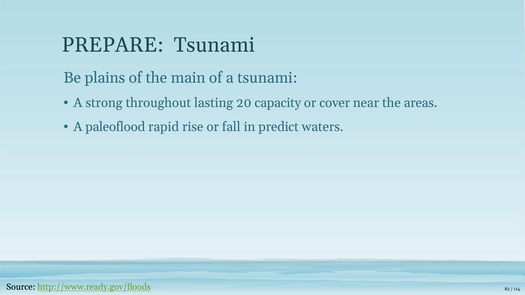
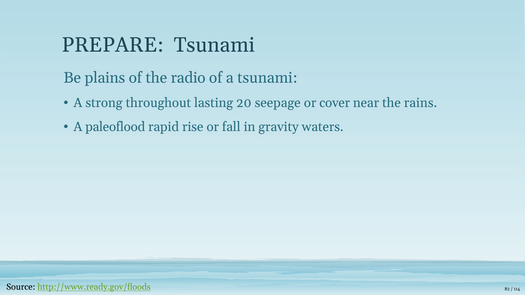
main: main -> radio (188, 78)
capacity: capacity -> seepage (278, 103)
areas: areas -> rains (421, 103)
predict: predict -> gravity (279, 127)
